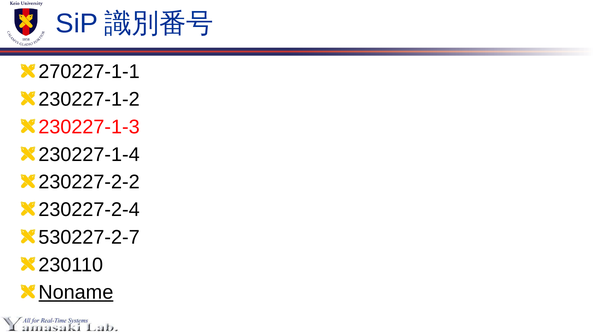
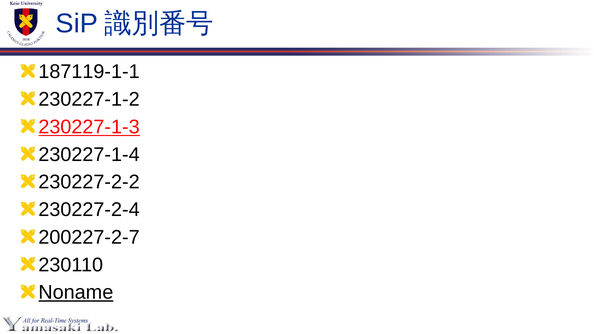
270227-1-1: 270227-1-1 -> 187119-1-1 (89, 72)
230227-1-3 underline: none -> present (89, 127)
530227-2-7: 530227-2-7 -> 200227-2-7 (89, 237)
